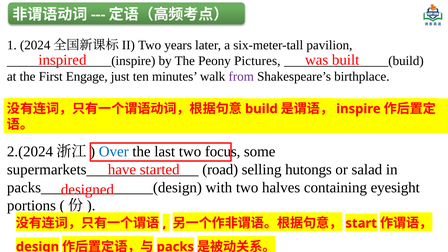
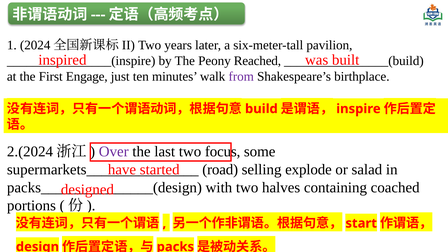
Pictures: Pictures -> Reached (257, 61)
Over colour: blue -> purple (114, 152)
hutongs: hutongs -> explode (308, 170)
eyesight: eyesight -> coached (395, 188)
